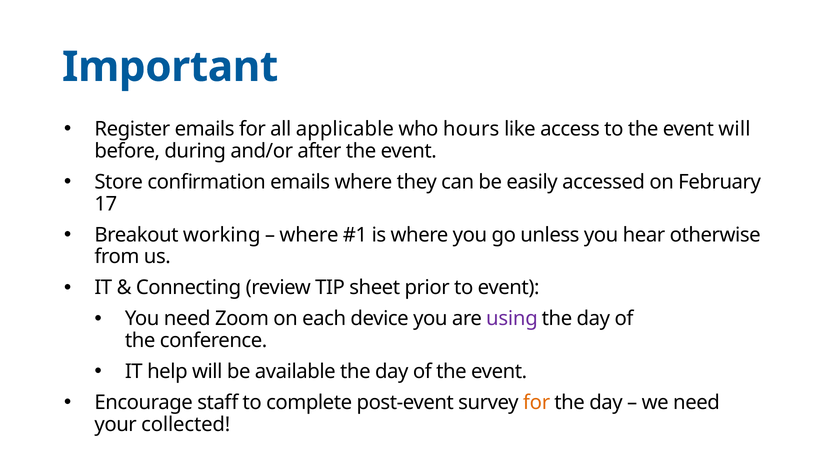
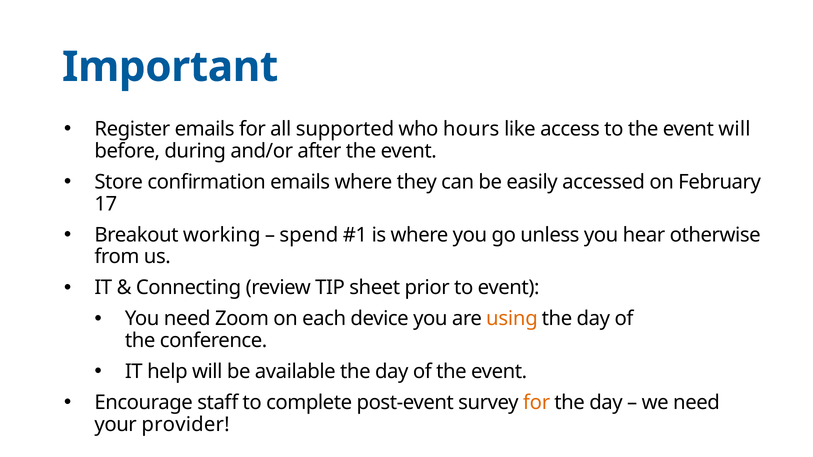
applicable: applicable -> supported (345, 129)
where: where -> spend (309, 235)
using colour: purple -> orange (512, 319)
collected: collected -> provider (186, 425)
